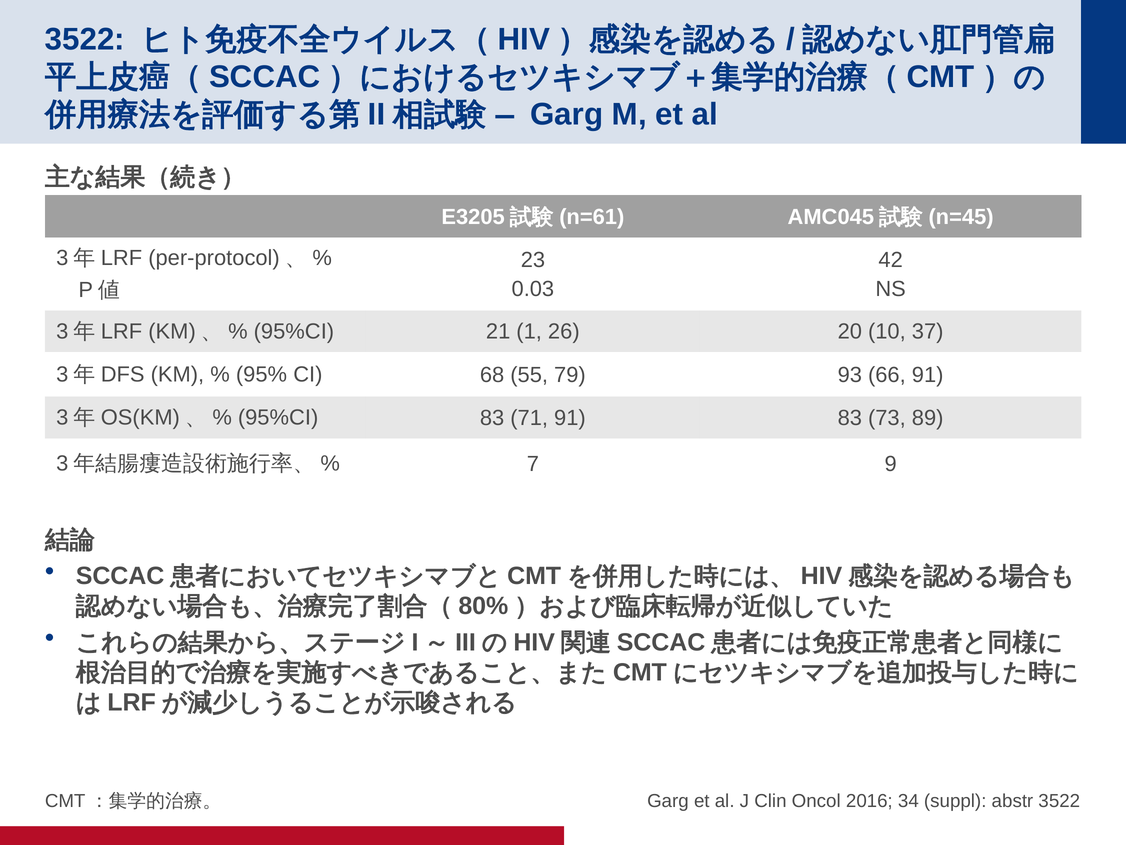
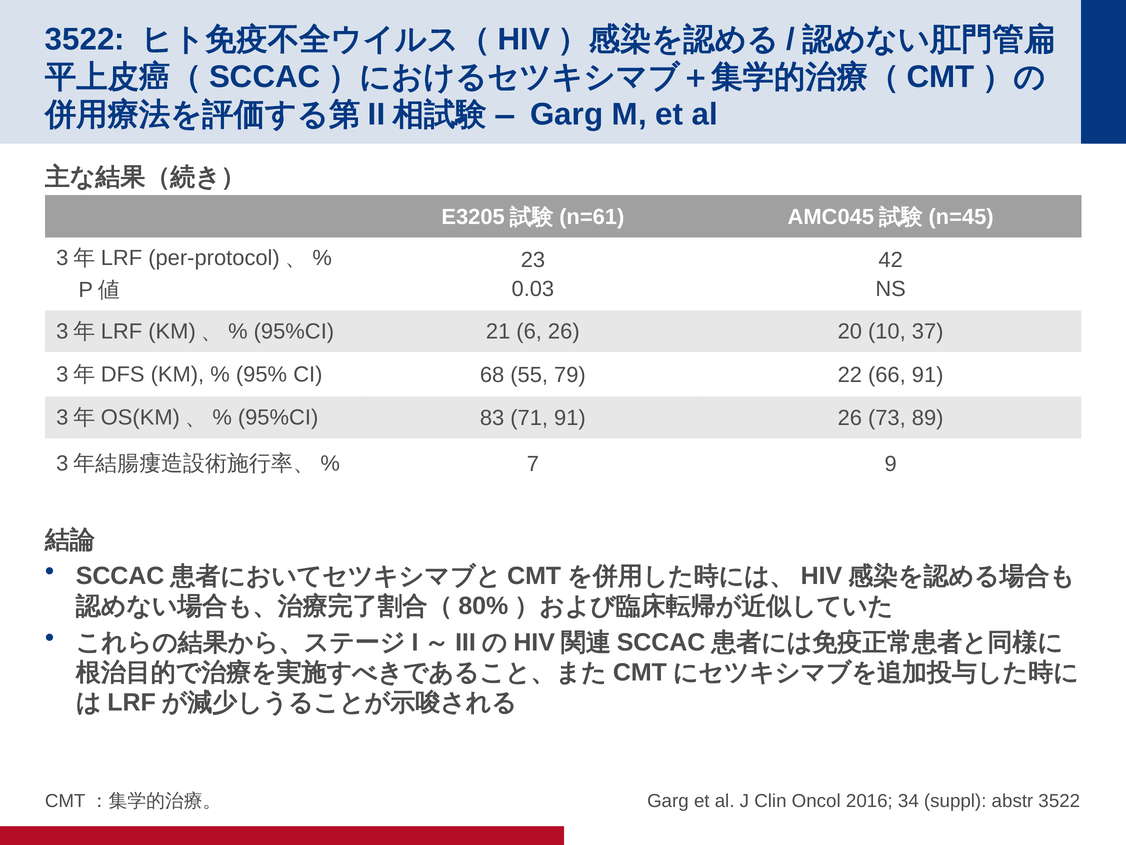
1: 1 -> 6 (529, 331)
93: 93 -> 22 (850, 375)
91 83: 83 -> 26 (850, 418)
